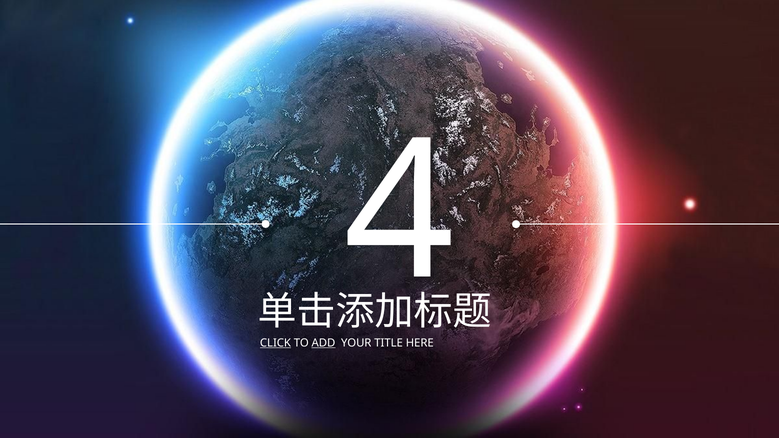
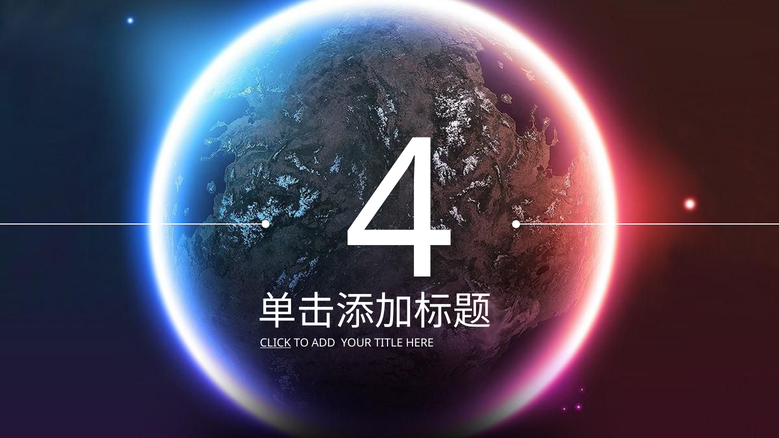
ADD underline: present -> none (323, 343)
